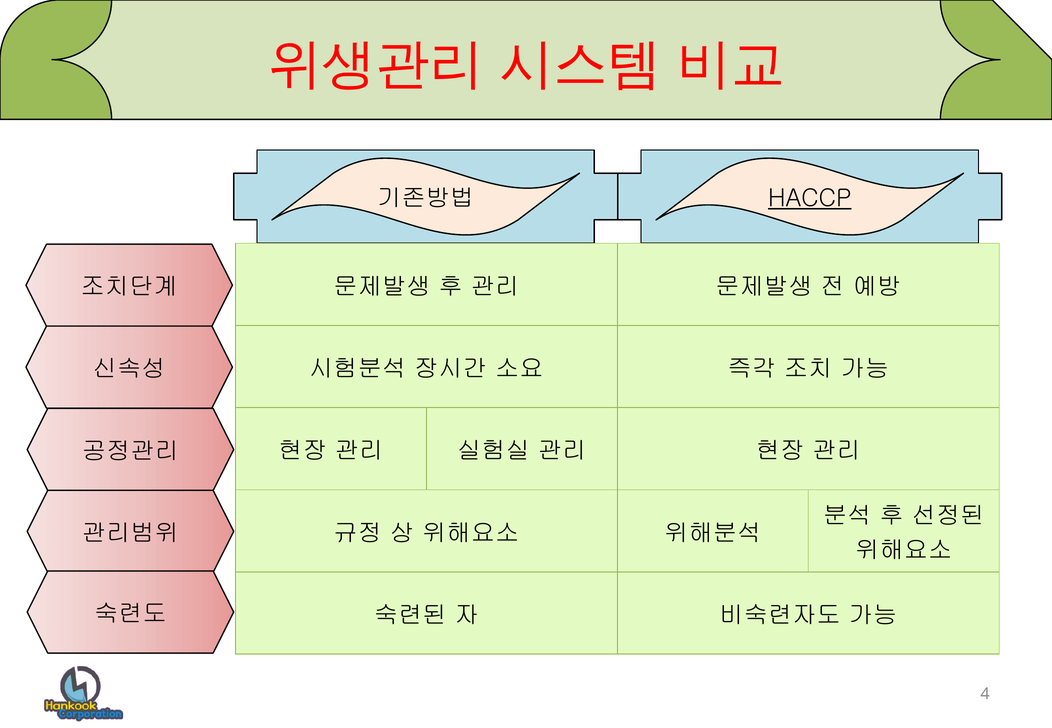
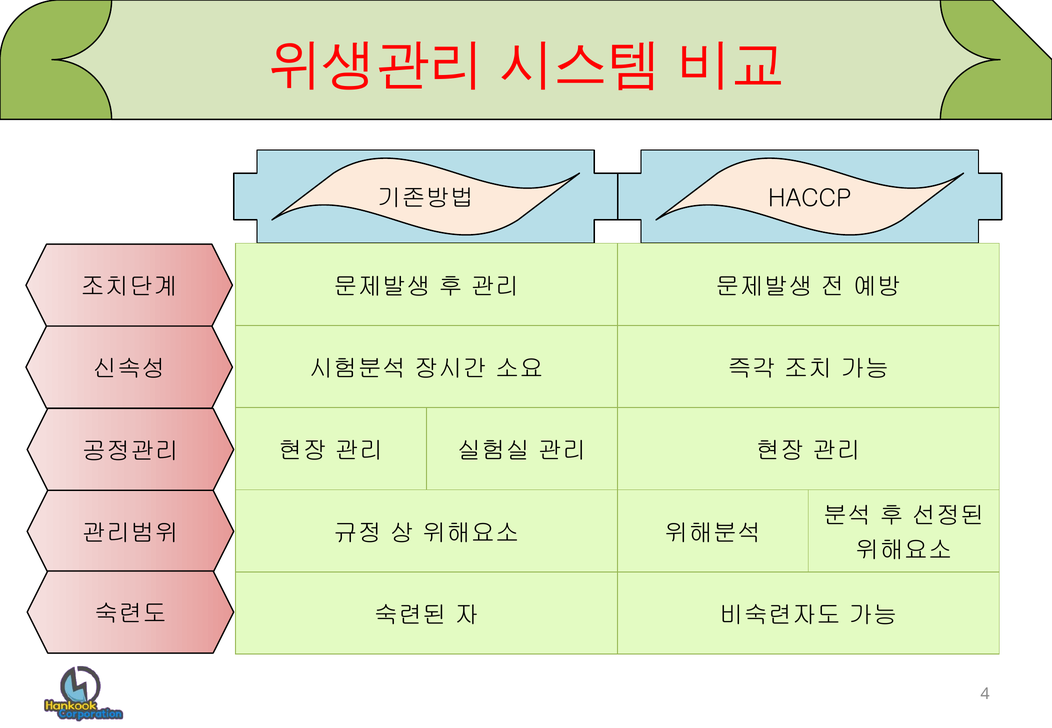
HACCP underline: present -> none (810, 198)
